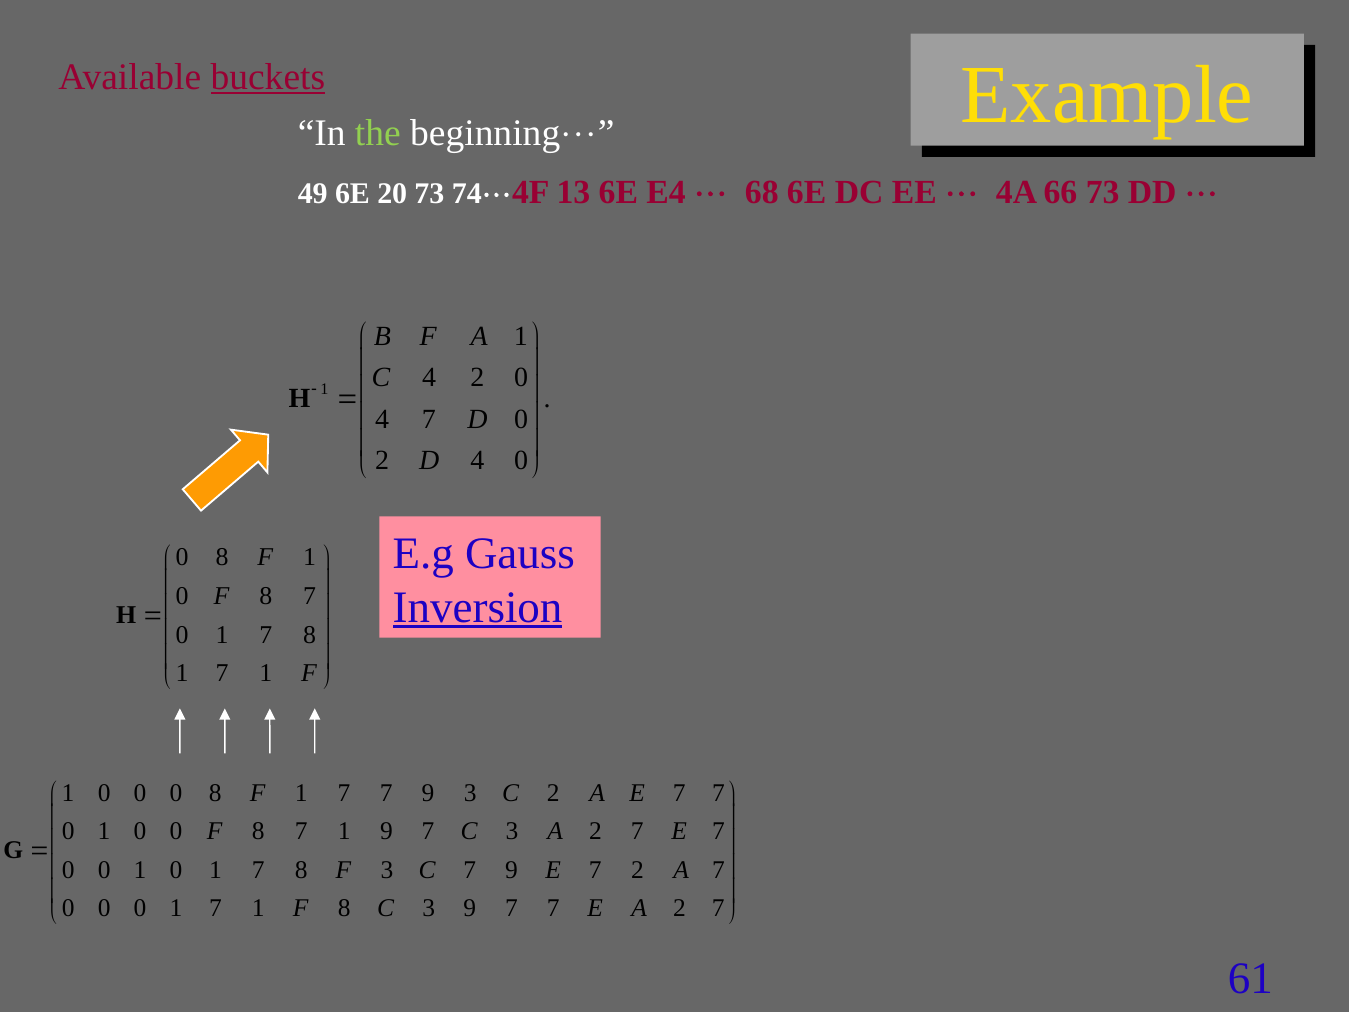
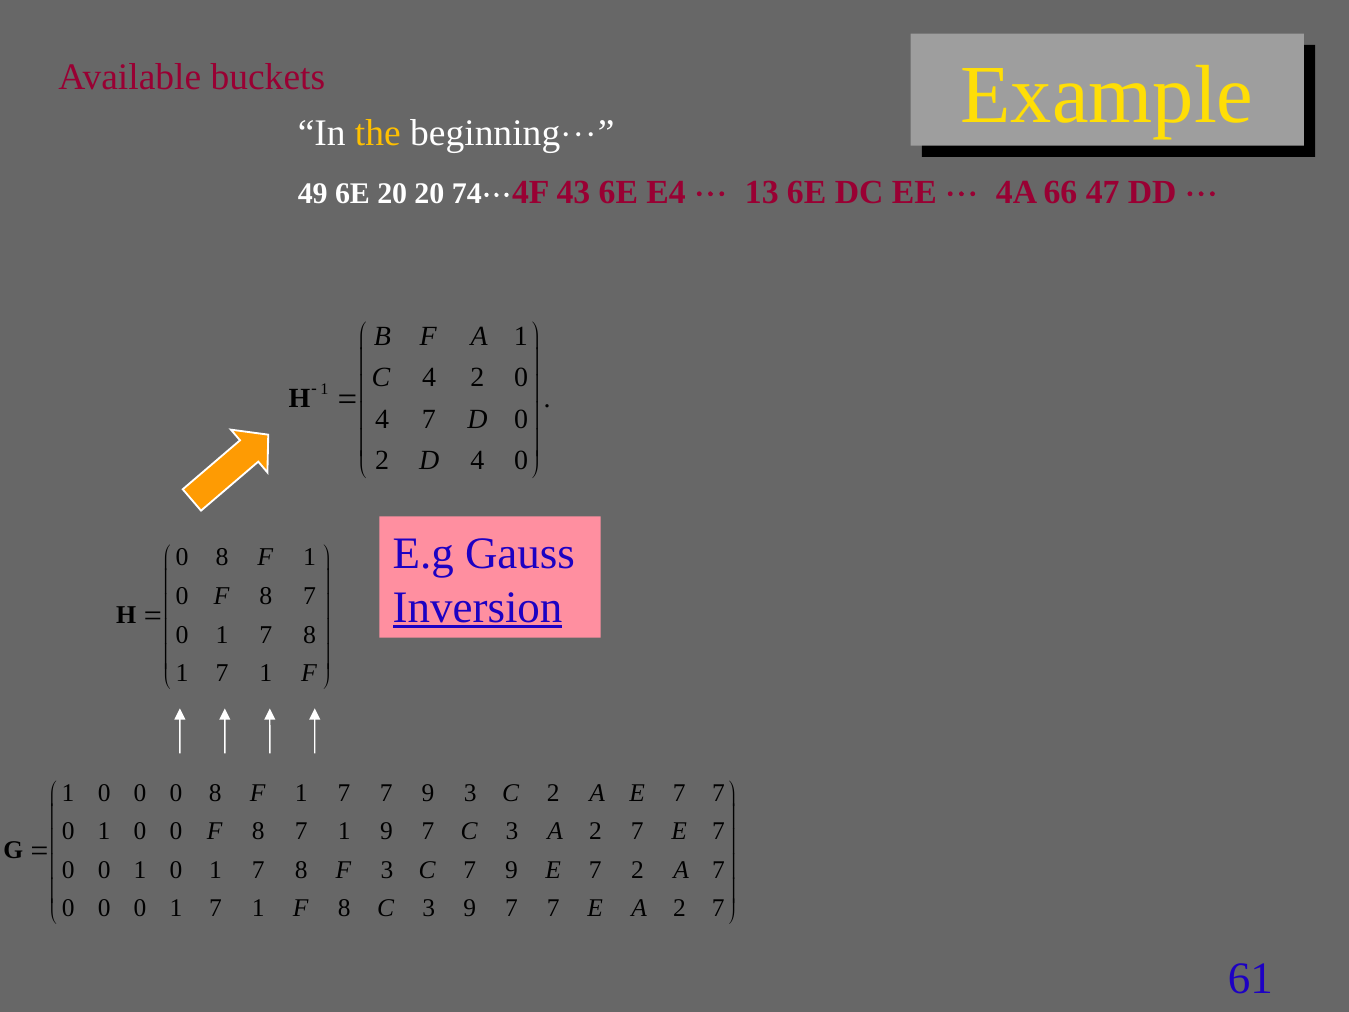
buckets underline: present -> none (268, 77)
the colour: light green -> yellow (378, 133)
20 73: 73 -> 20 (429, 194)
13: 13 -> 43 (573, 192)
68: 68 -> 13 (762, 192)
66 73: 73 -> 47 (1103, 192)
